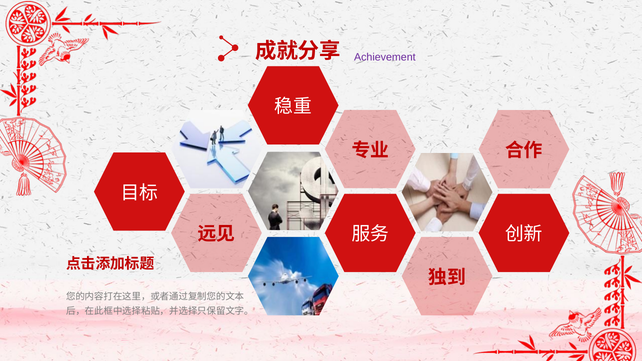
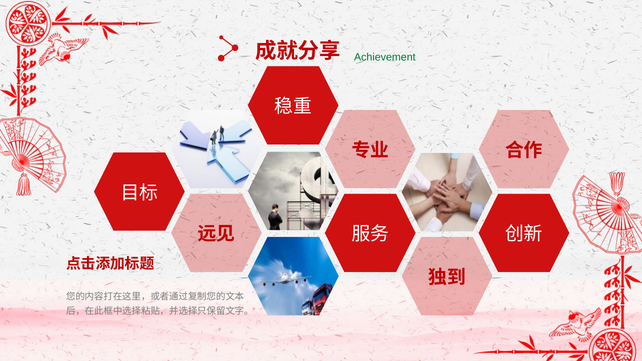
Achievement colour: purple -> green (385, 57)
